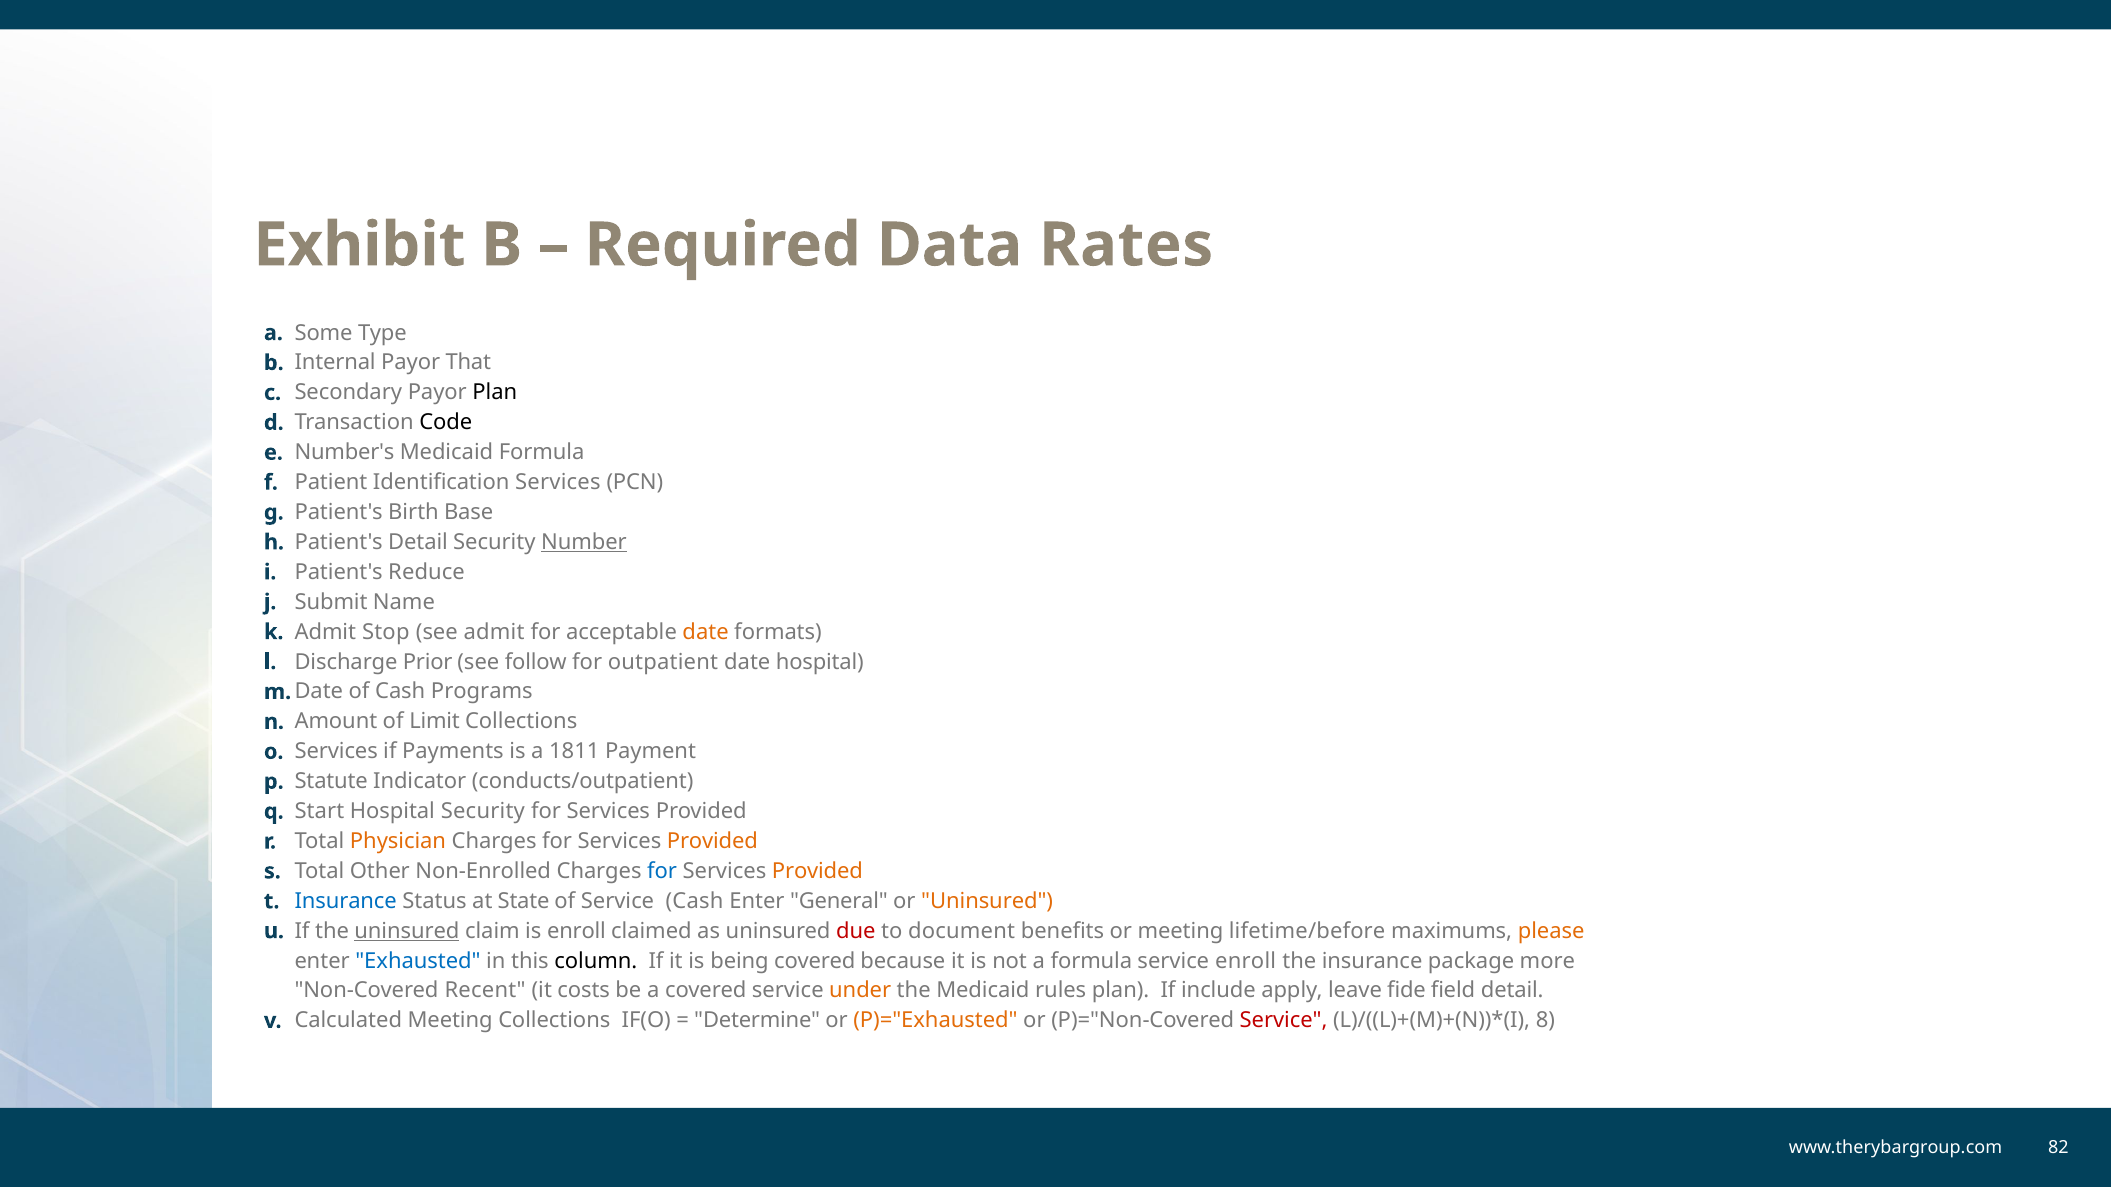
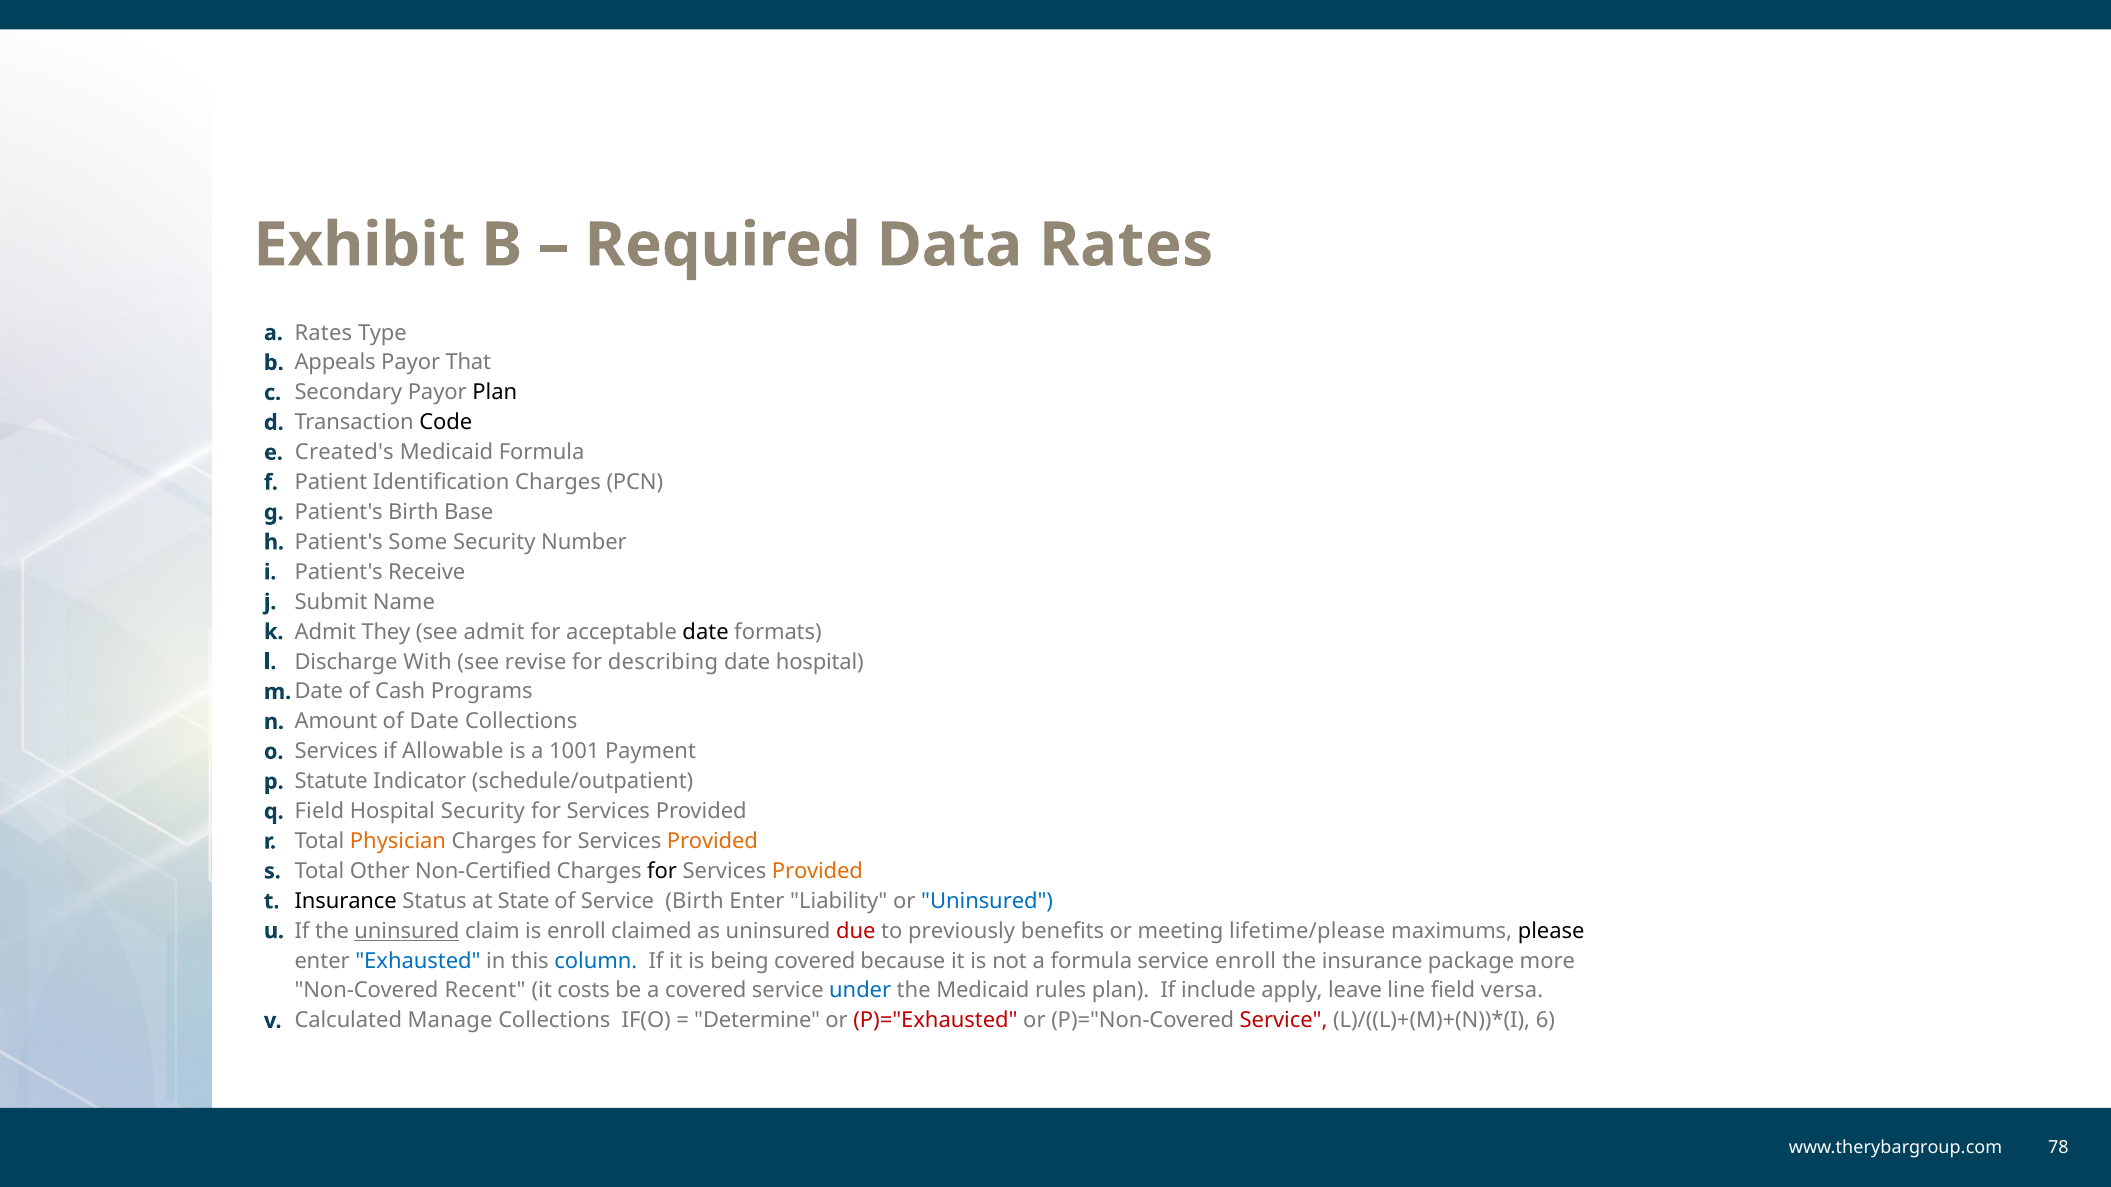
a Some: Some -> Rates (323, 333)
Internal: Internal -> Appeals (335, 363)
Number's: Number's -> Created's (344, 453)
Identification Services: Services -> Charges (558, 483)
Patient's Detail: Detail -> Some (418, 542)
Number underline: present -> none (584, 542)
Reduce: Reduce -> Receive (427, 572)
Stop: Stop -> They (386, 632)
date colour: orange -> black (706, 632)
Prior: Prior -> With (427, 662)
follow: follow -> revise (536, 662)
outpatient: outpatient -> describing (663, 662)
of Limit: Limit -> Date (434, 722)
Payments: Payments -> Allowable (453, 752)
1811: 1811 -> 1001 (574, 752)
conducts/outpatient: conducts/outpatient -> schedule/outpatient (583, 782)
q Start: Start -> Field (319, 812)
Non-Enrolled: Non-Enrolled -> Non-Certified (483, 871)
for colour: blue -> black (662, 871)
Insurance colour: blue -> black (346, 901)
Service Cash: Cash -> Birth (694, 901)
General: General -> Liability (839, 901)
Uninsured colour: orange -> blue (987, 901)
document: document -> previously (962, 931)
lifetime/before: lifetime/before -> lifetime/please (1307, 931)
please colour: orange -> black (1551, 931)
column colour: black -> blue (596, 961)
under colour: orange -> blue (860, 991)
fide: fide -> line (1406, 991)
field detail: detail -> versa (1512, 991)
Calculated Meeting: Meeting -> Manage (450, 1021)
P)="Exhausted colour: orange -> red (935, 1021)
8: 8 -> 6 (1545, 1021)
82: 82 -> 78 (2058, 1148)
